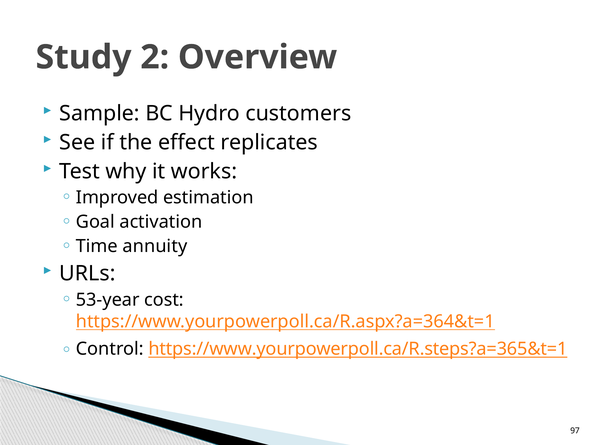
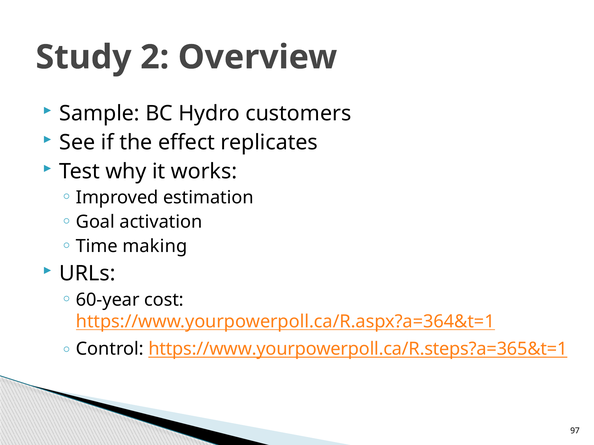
annuity: annuity -> making (155, 247)
53-year: 53-year -> 60-year (108, 300)
